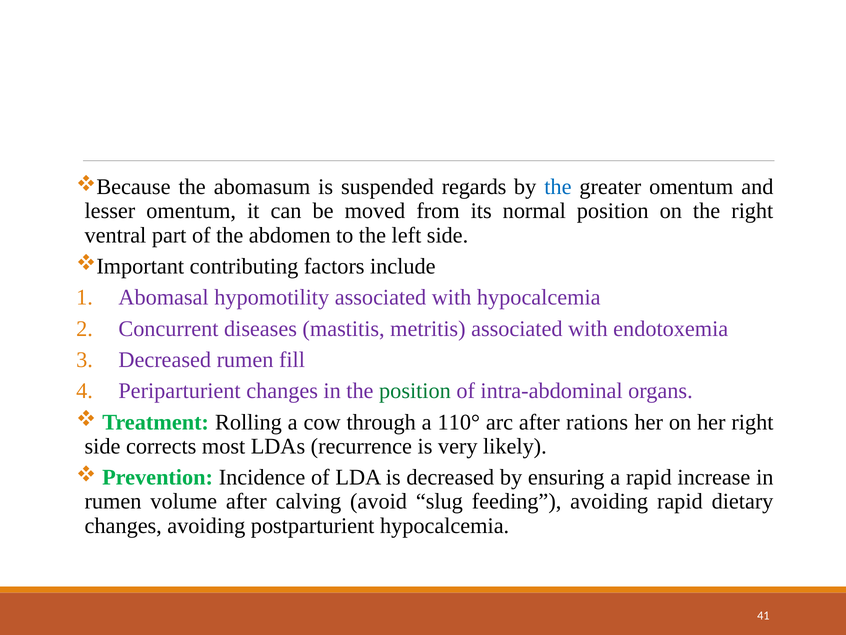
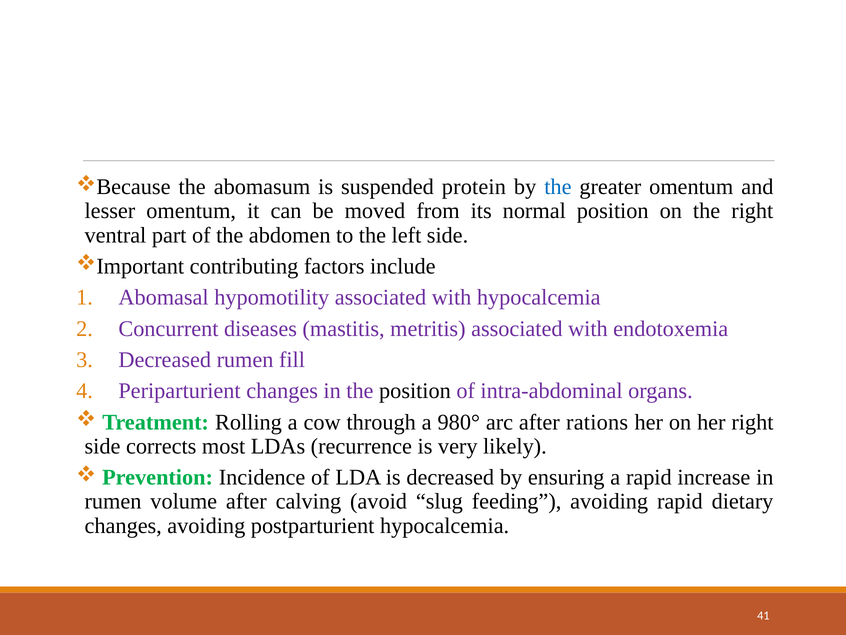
regards: regards -> protein (474, 187)
position colour: green -> black (415, 391)
110°: 110° -> 980° (459, 422)
